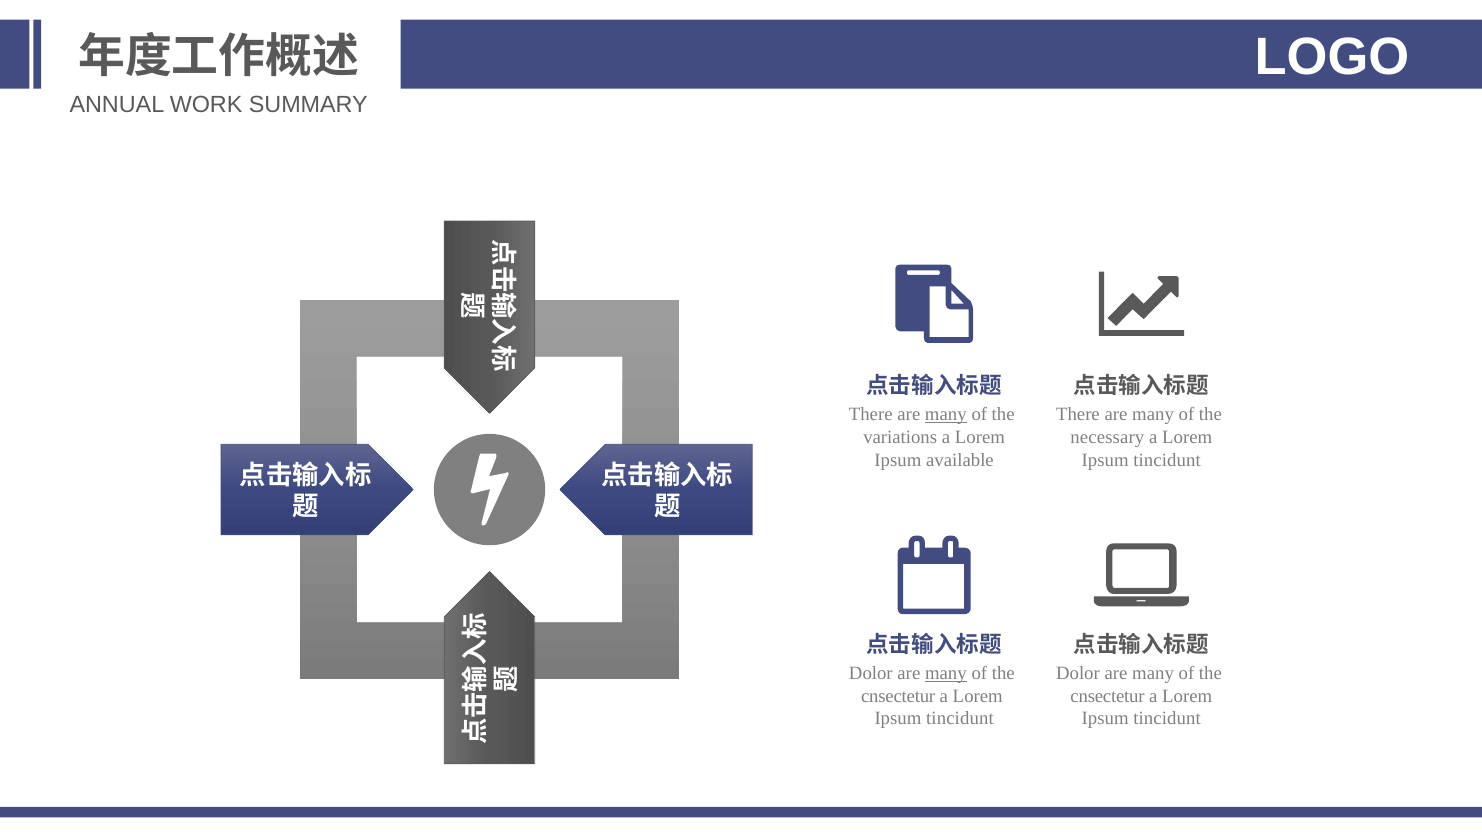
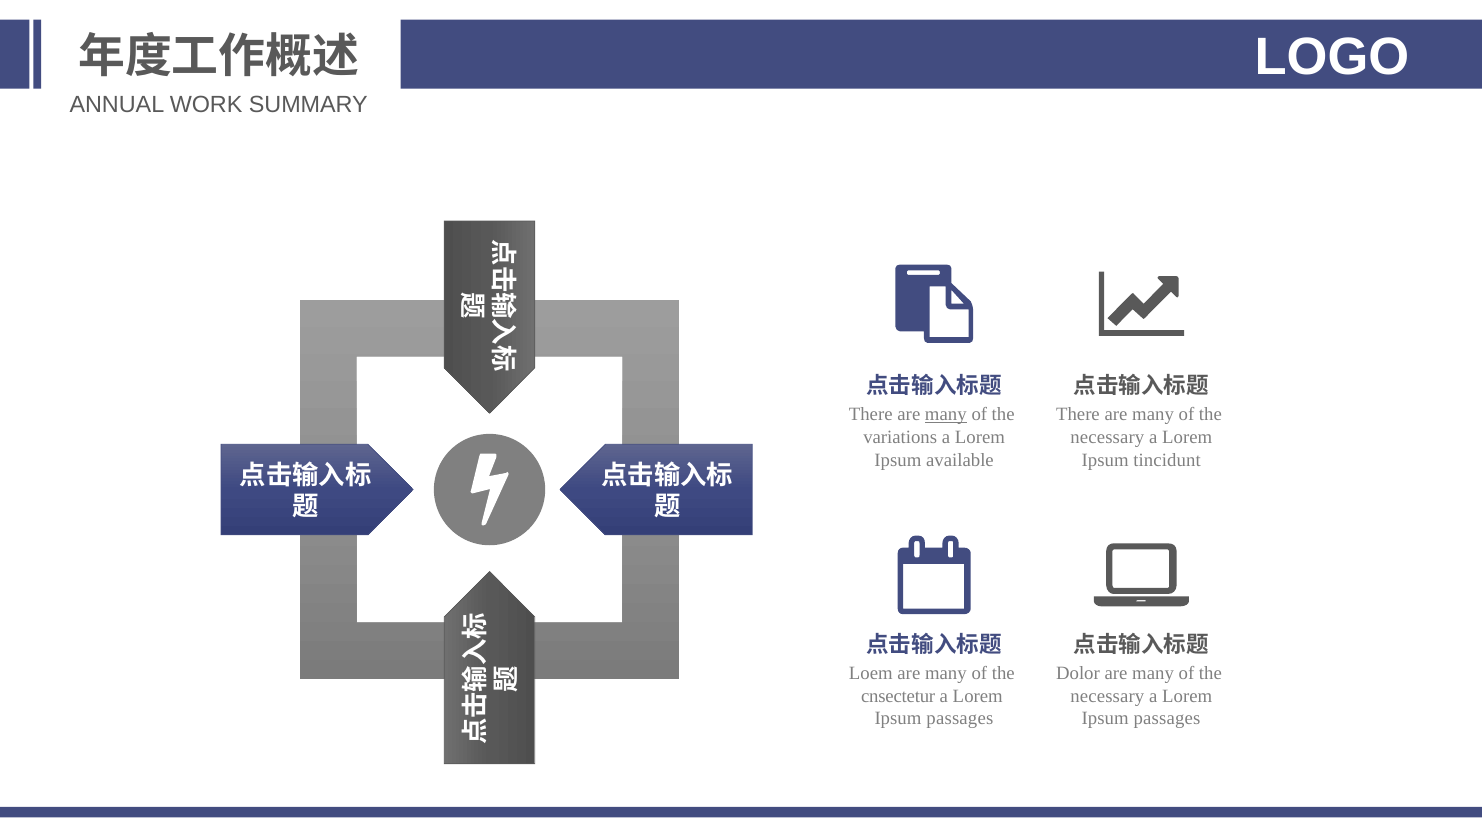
Dolor: Dolor -> Loem (871, 673)
many underline: present -> none (946, 673)
cnsectetur: cnsectetur -> necessary (1107, 696)
tincidunt: tincidunt -> passages (960, 718)
tincidunt: tincidunt -> passages (1167, 718)
